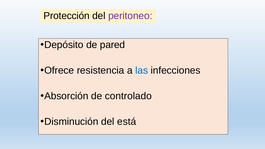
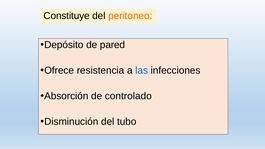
Protección: Protección -> Constituye (67, 16)
peritoneo colour: purple -> orange (130, 16)
está: está -> tubo (127, 122)
